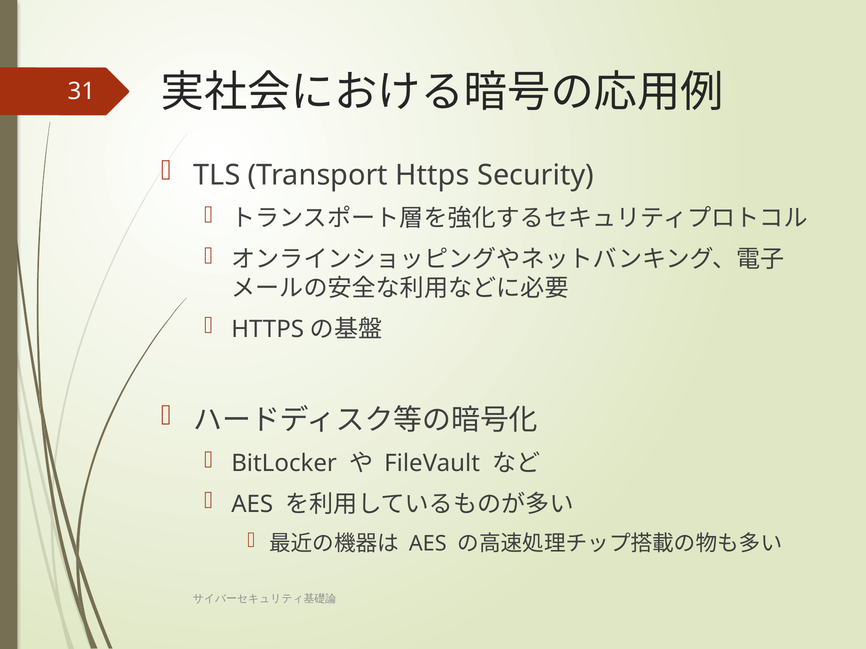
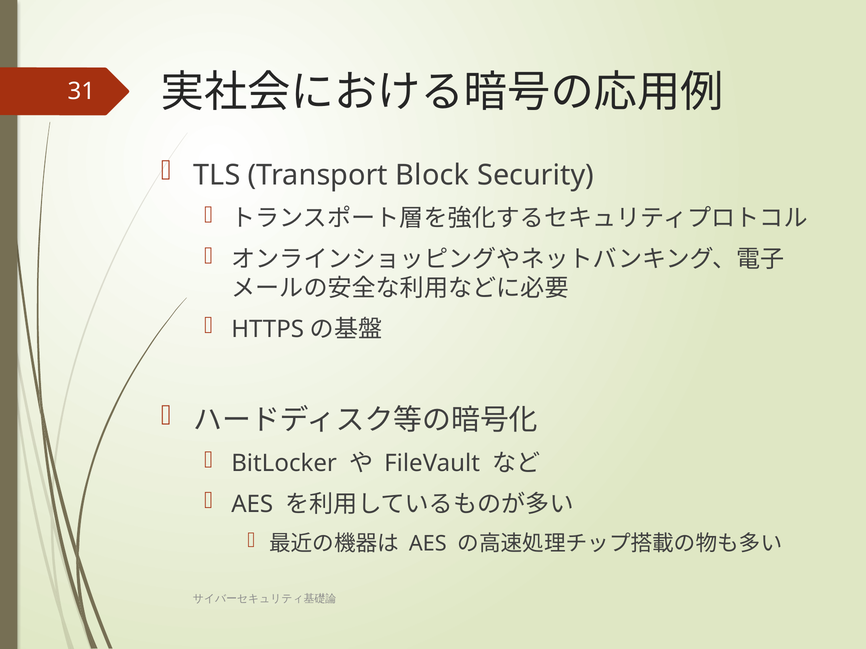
Transport Https: Https -> Block (432, 175)
